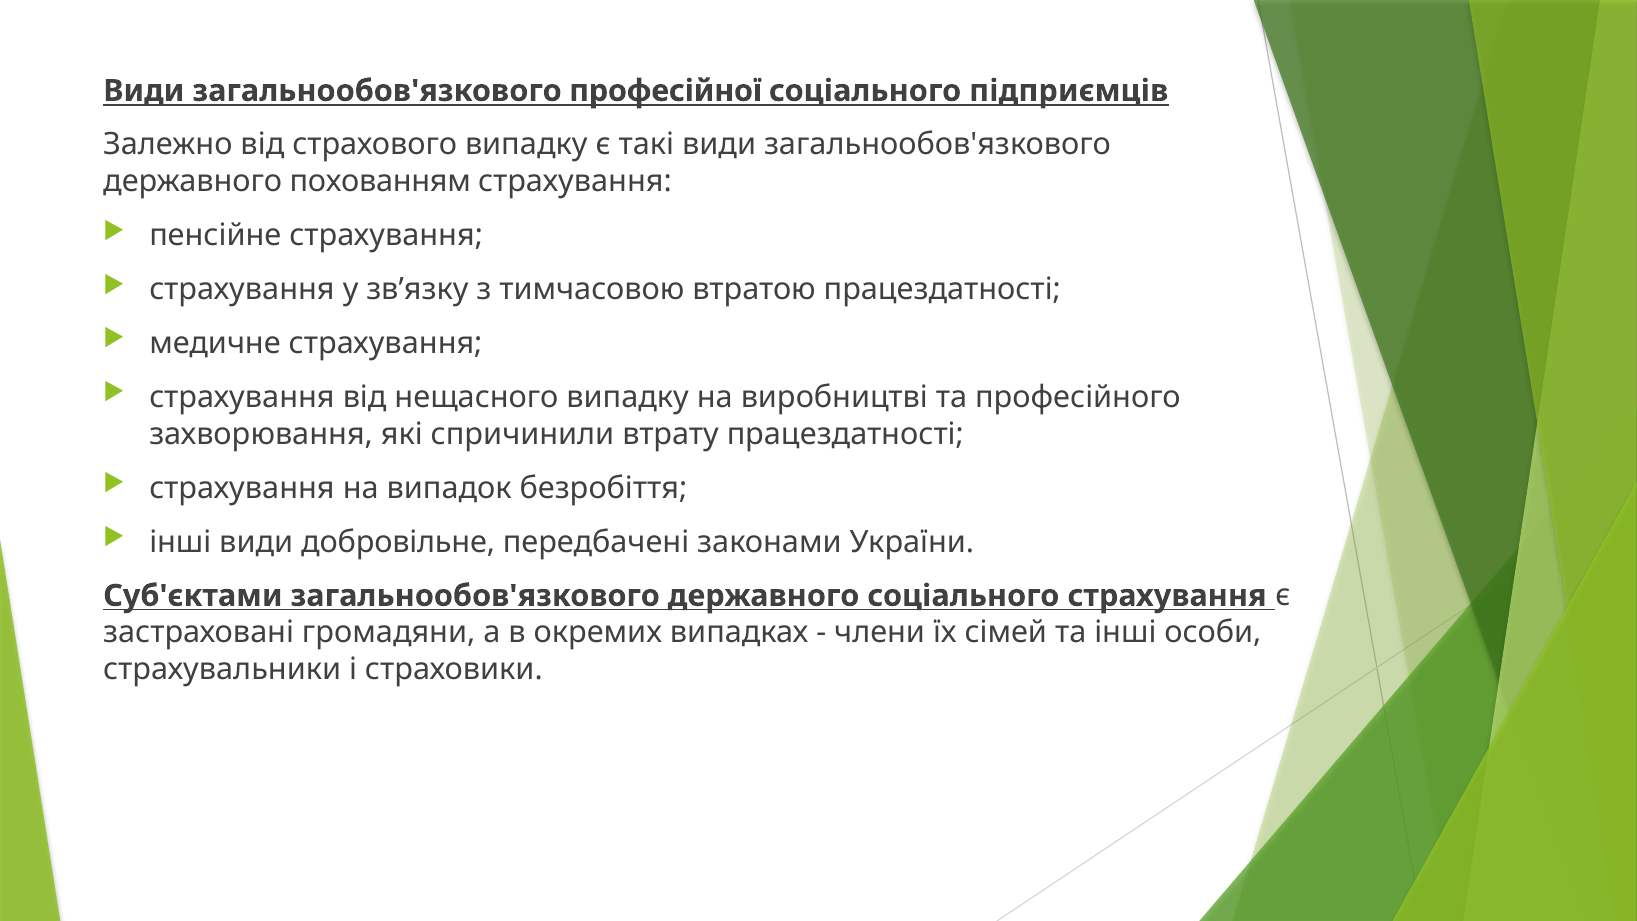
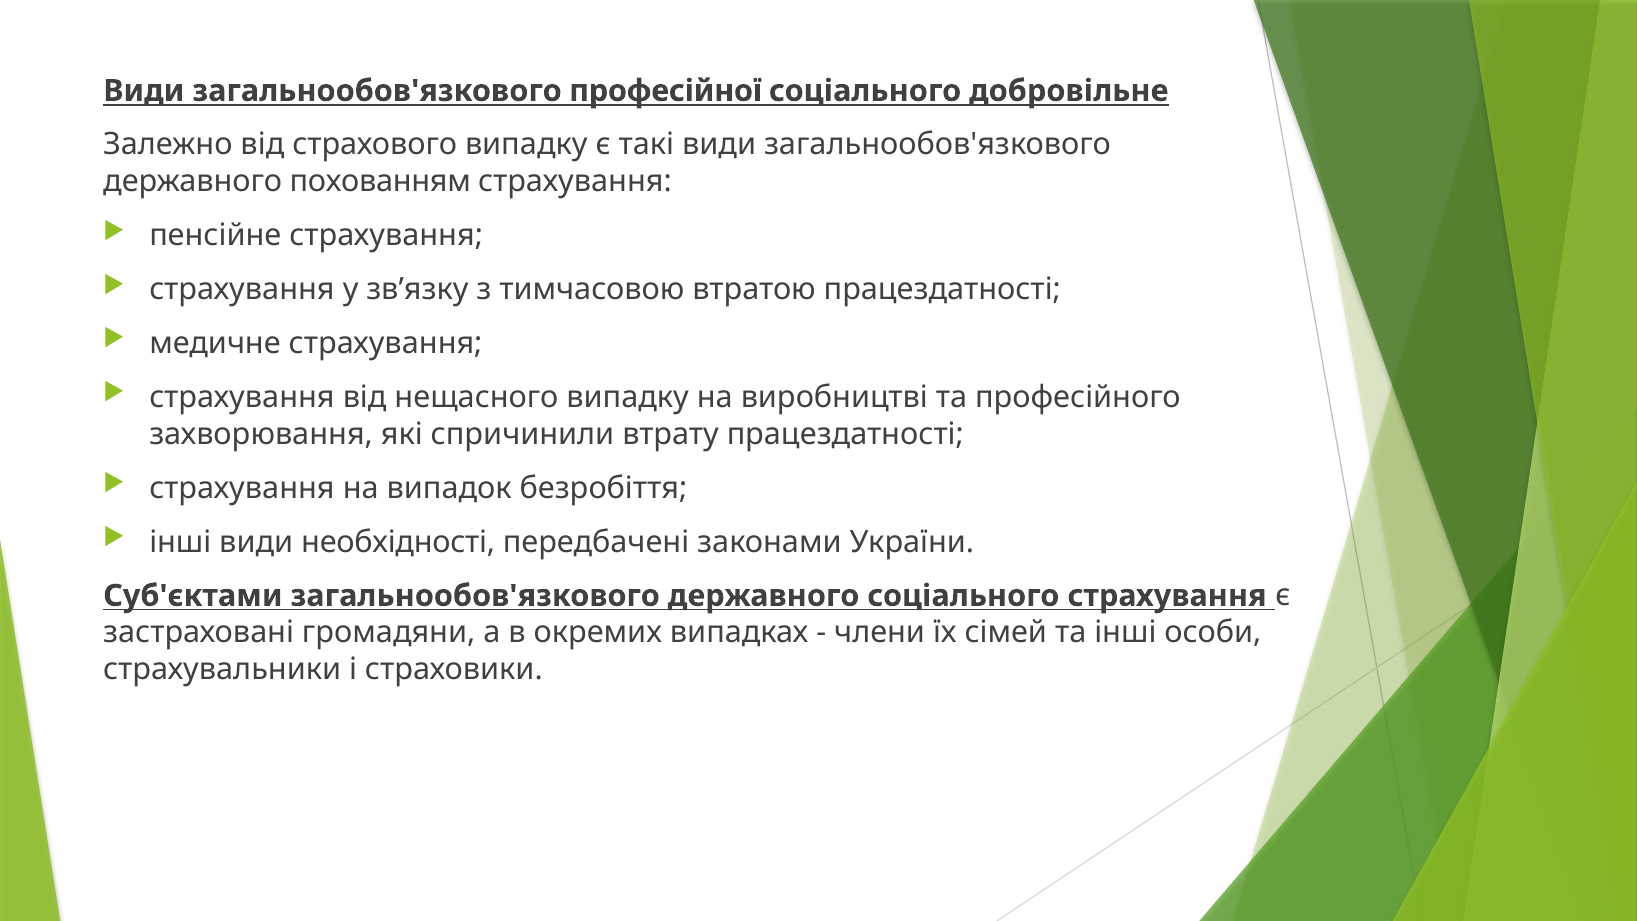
підприємців: підприємців -> добровільне (1069, 91)
добровільне: добровільне -> необхідності (398, 542)
